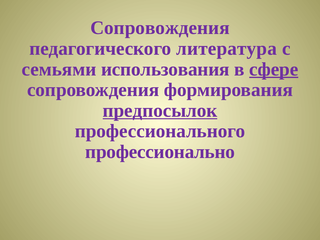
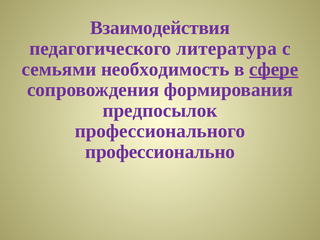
Сопровождения: Сопровождения -> Взаимодействия (160, 28)
использования: использования -> необходимость (165, 69)
предпосылок underline: present -> none (160, 110)
